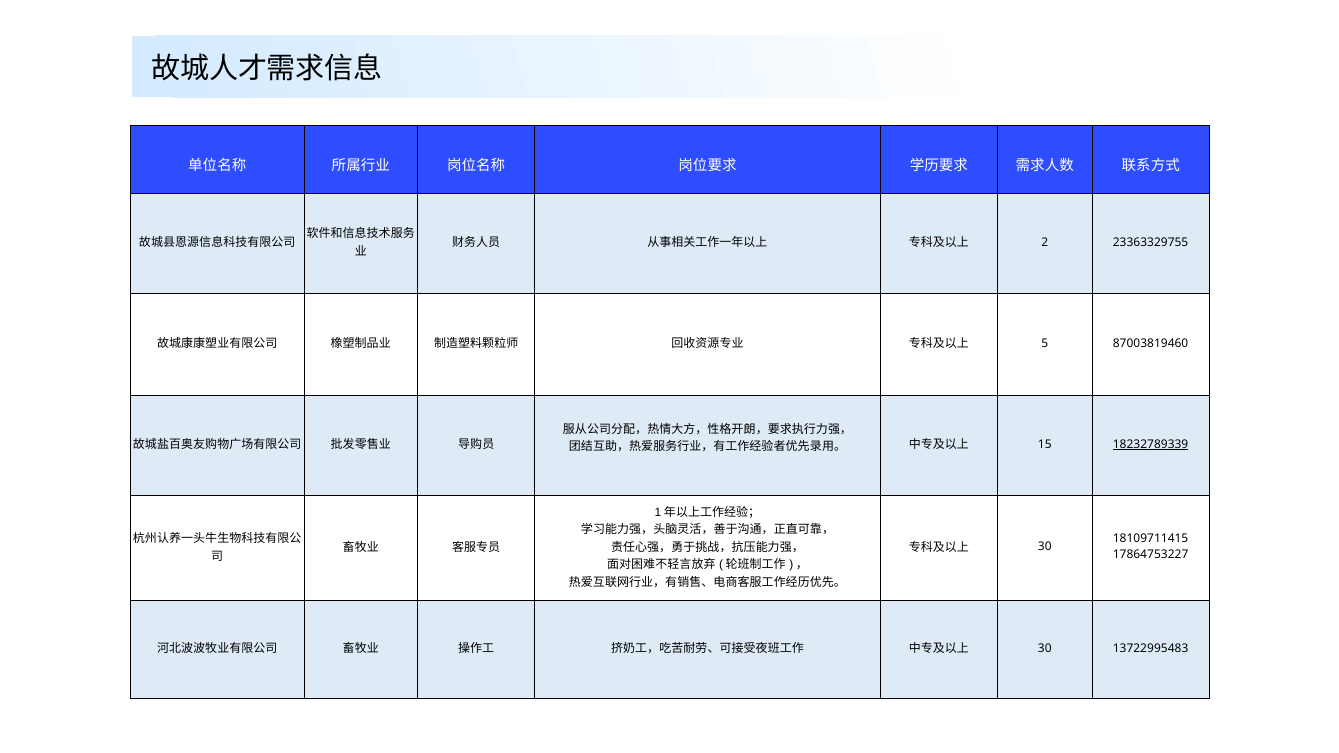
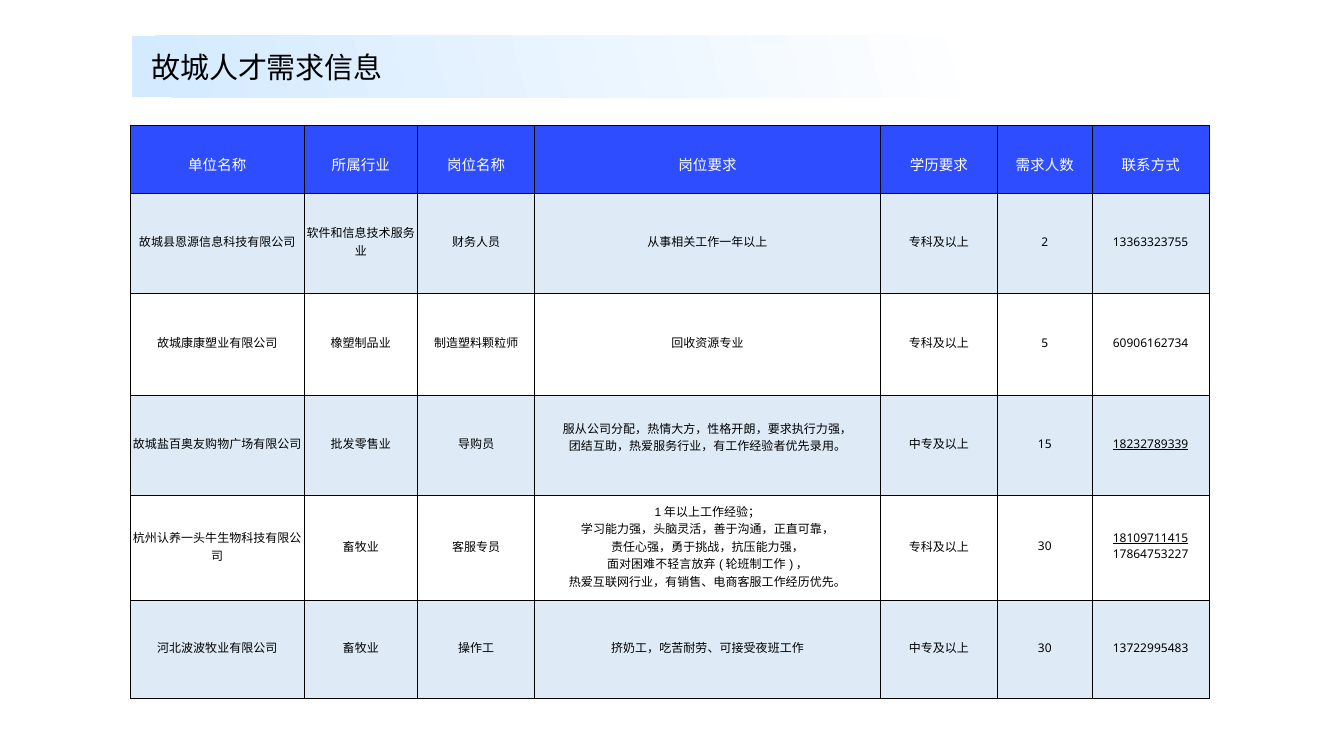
23363329755: 23363329755 -> 13363323755 (1151, 242)
87003819460: 87003819460 -> 60906162734 (1151, 343)
18109711415 underline: none -> present (1151, 539)
